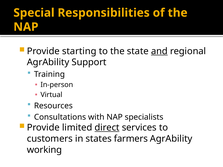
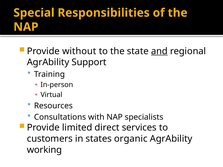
starting: starting -> without (79, 51)
direct underline: present -> none (107, 128)
farmers: farmers -> organic (131, 139)
